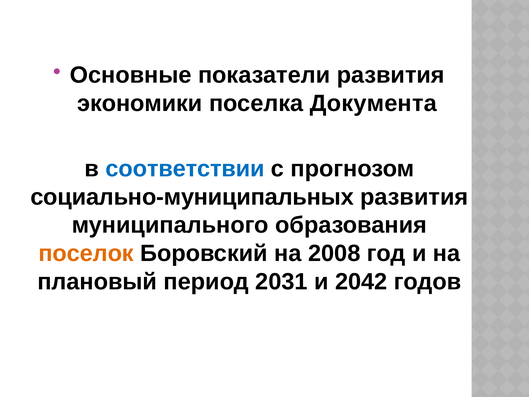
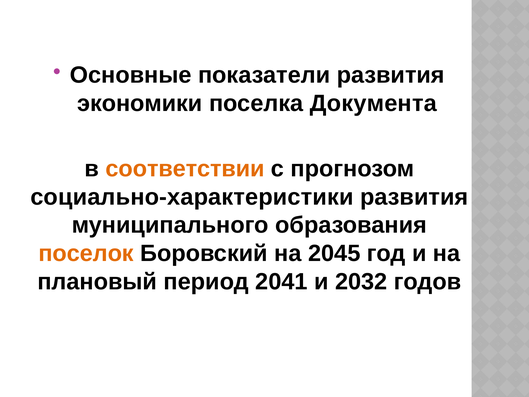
соответствии colour: blue -> orange (185, 169)
социально-муниципальных: социально-муниципальных -> социально-характеристики (192, 197)
2008: 2008 -> 2045 (334, 253)
2031: 2031 -> 2041 (281, 281)
2042: 2042 -> 2032 (361, 281)
